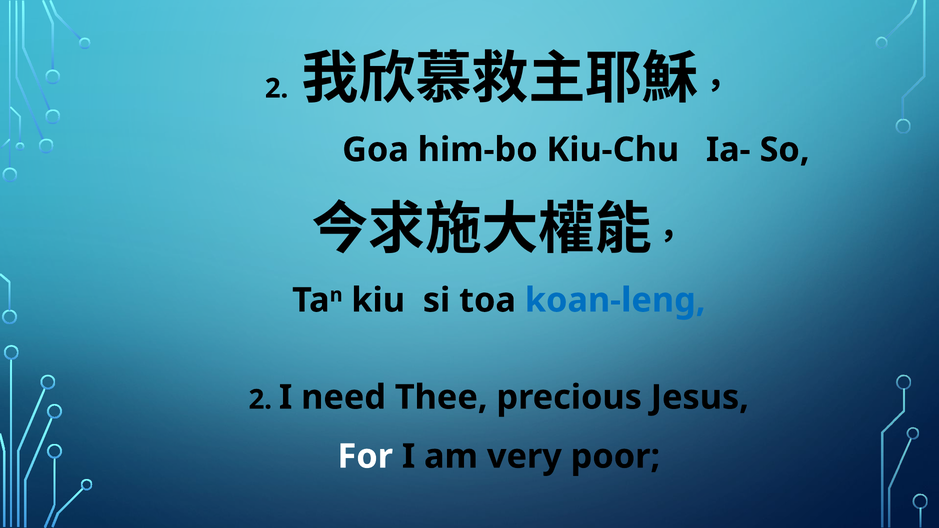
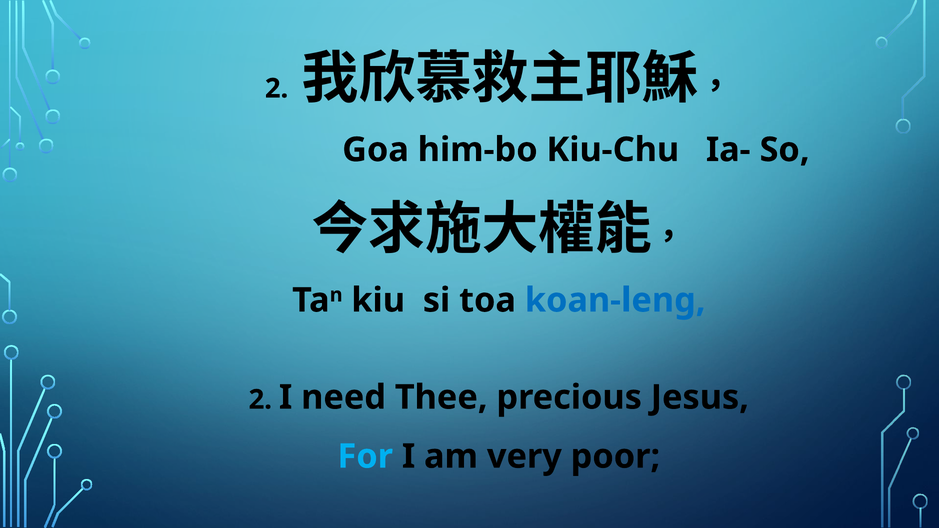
For colour: white -> light blue (365, 457)
